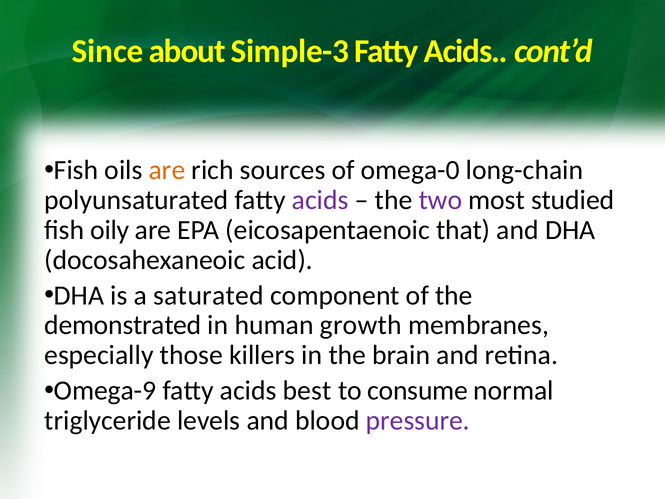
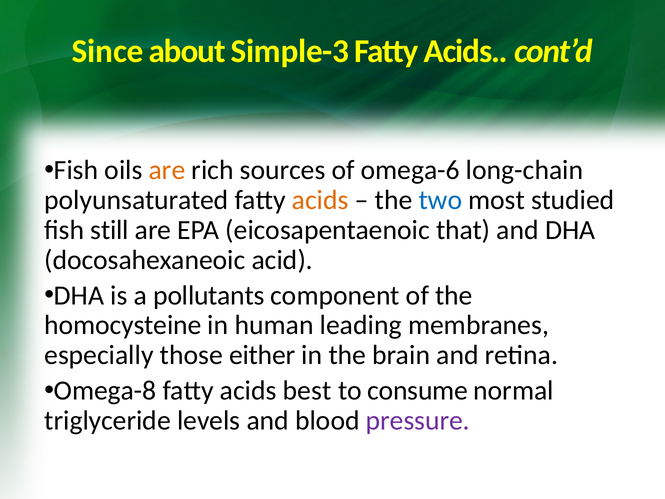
omega-0: omega-0 -> omega-6 (410, 170)
acids colour: purple -> orange (320, 200)
two colour: purple -> blue (440, 200)
oily: oily -> still (110, 230)
saturated: saturated -> pollutants (209, 295)
demonstrated: demonstrated -> homocysteine (123, 325)
growth: growth -> leading (361, 325)
killers: killers -> either (262, 355)
Omega-9: Omega-9 -> Omega-8 (105, 391)
